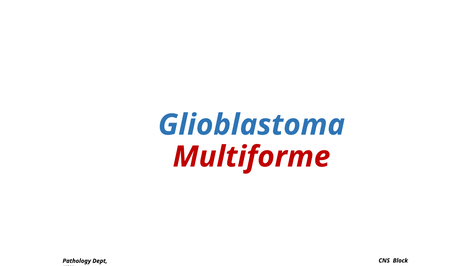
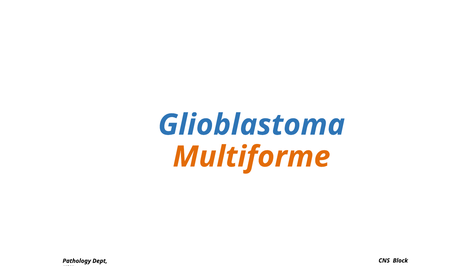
Multiforme colour: red -> orange (252, 157)
